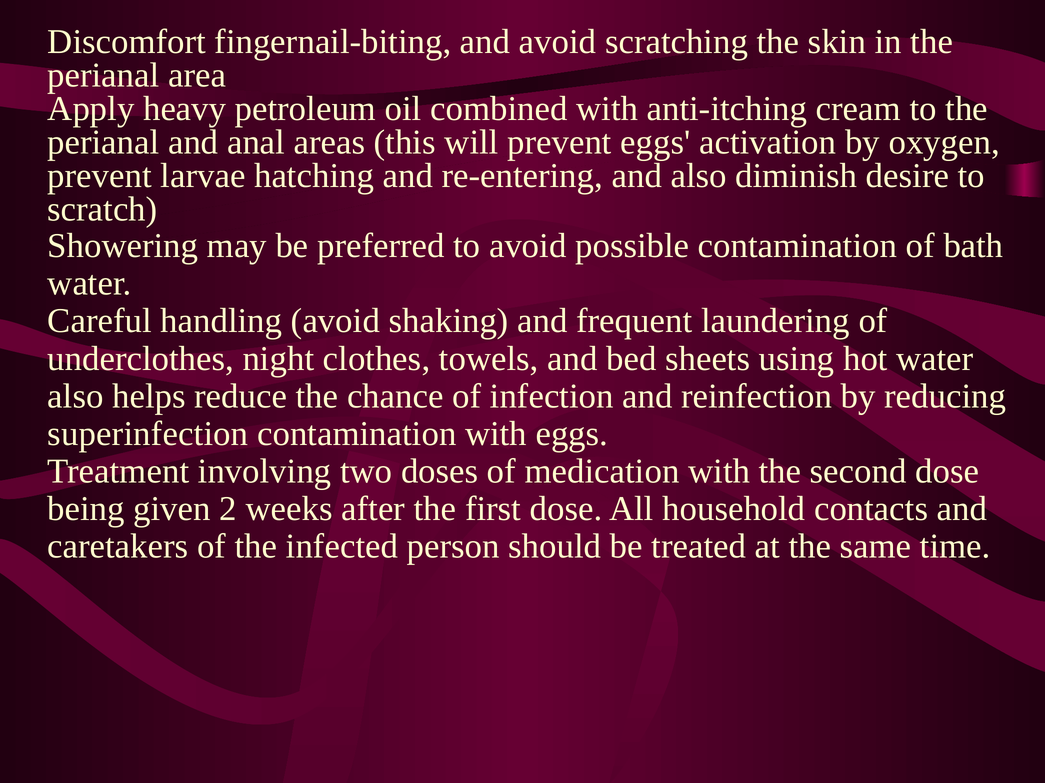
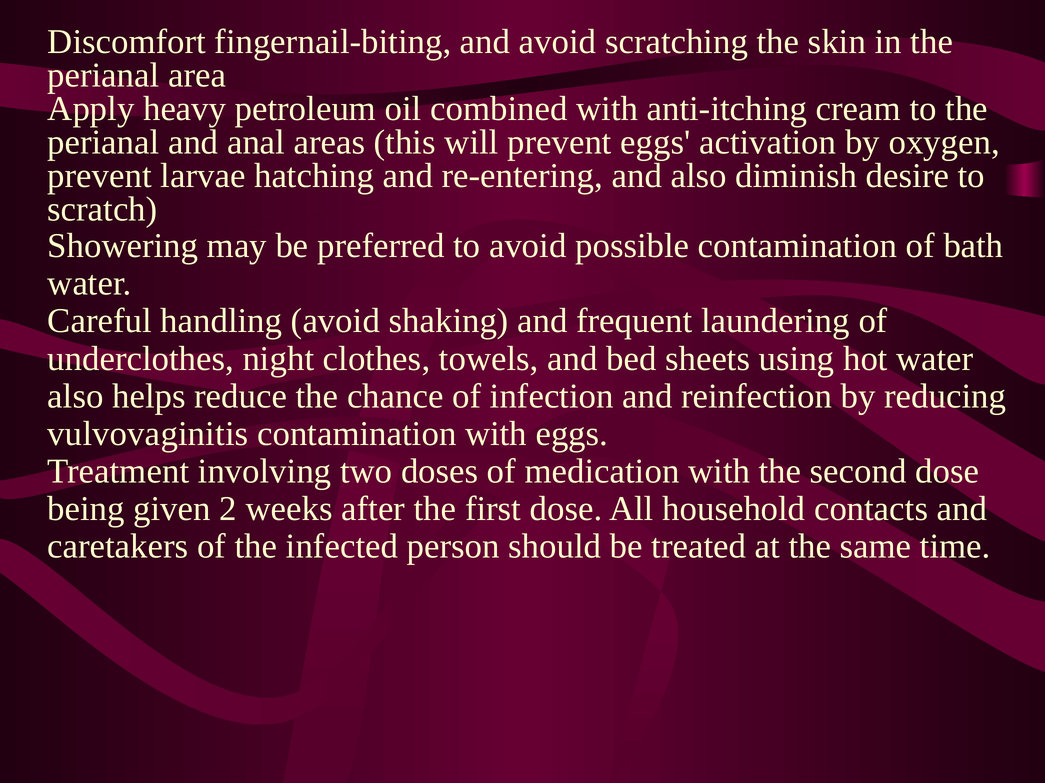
superinfection: superinfection -> vulvovaginitis (148, 434)
